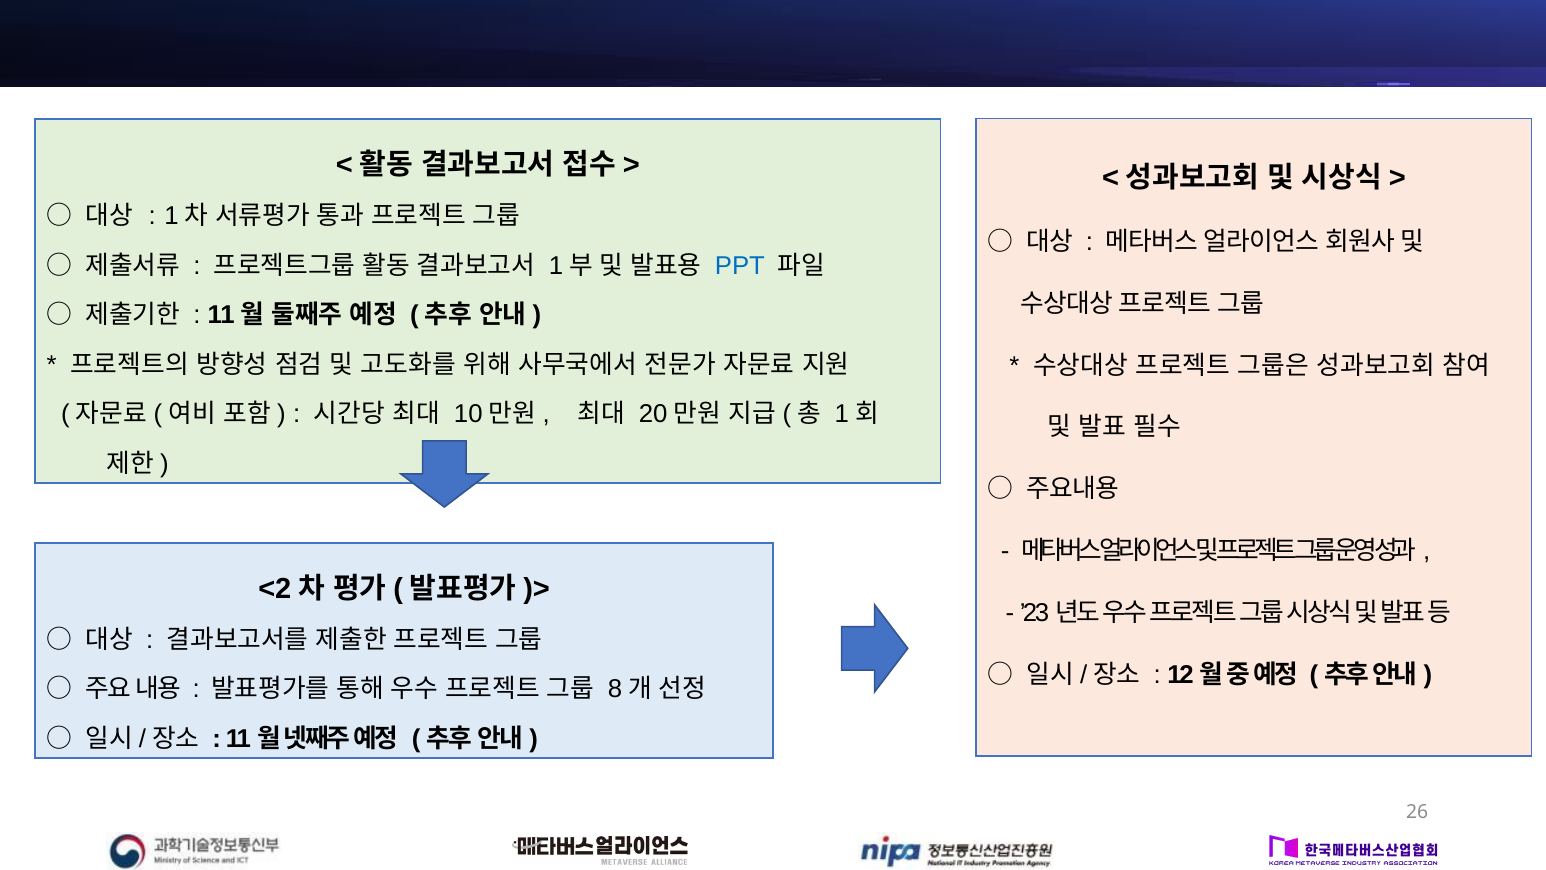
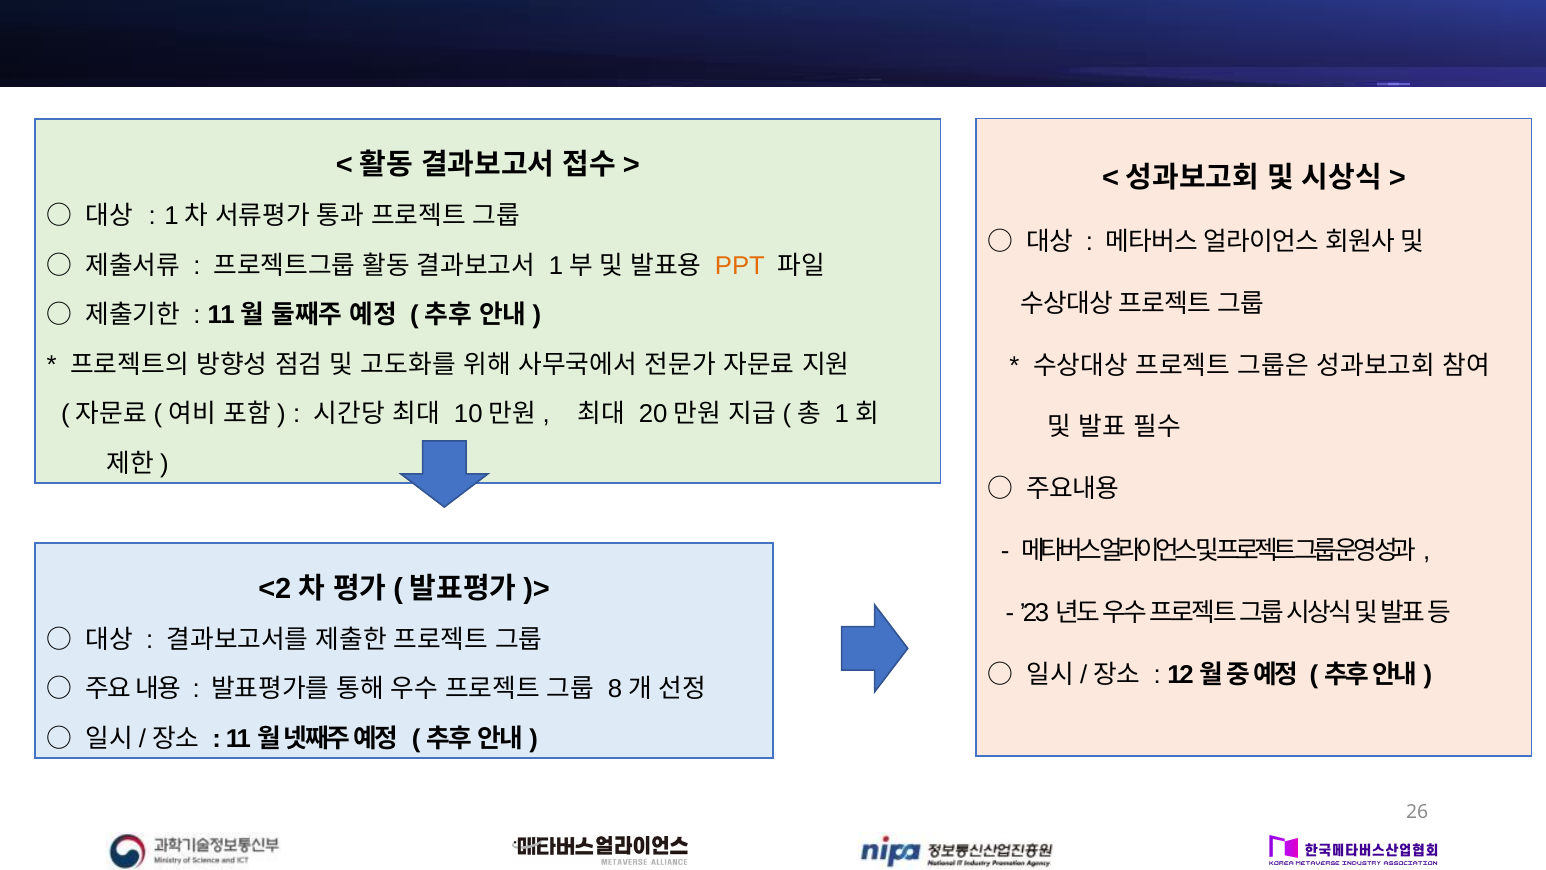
PPT colour: blue -> orange (740, 266)
